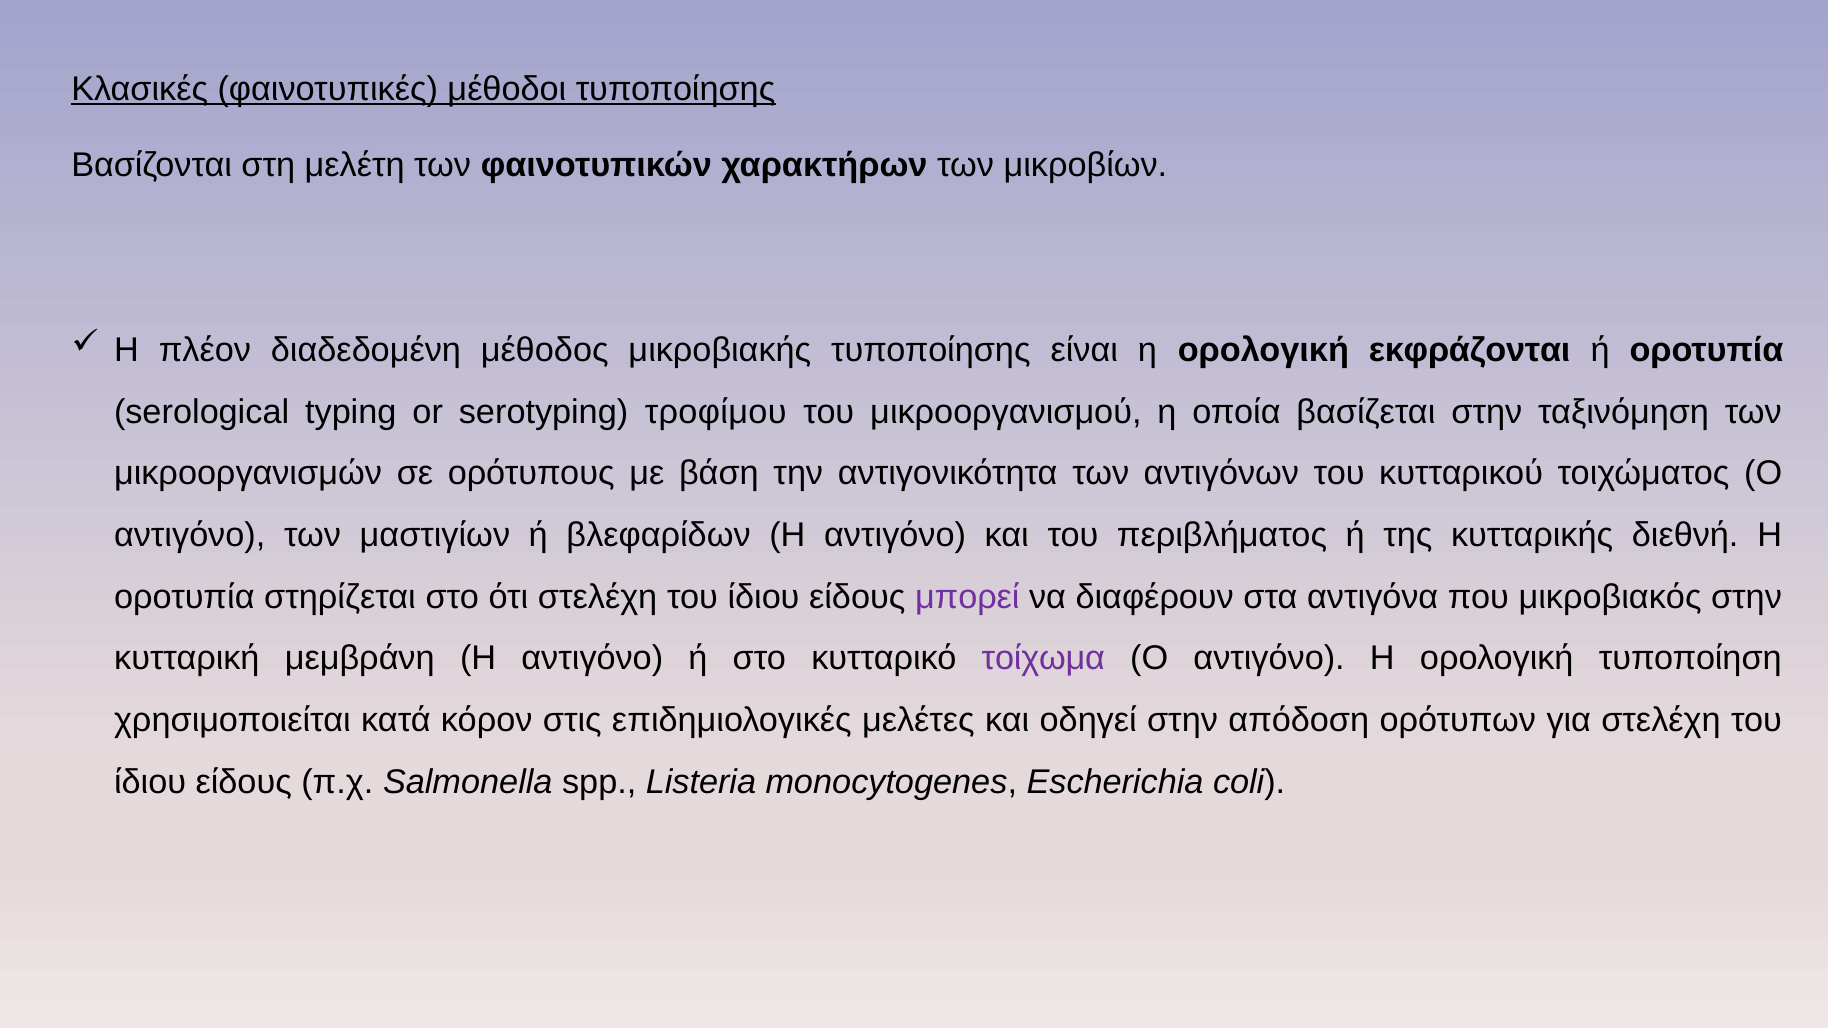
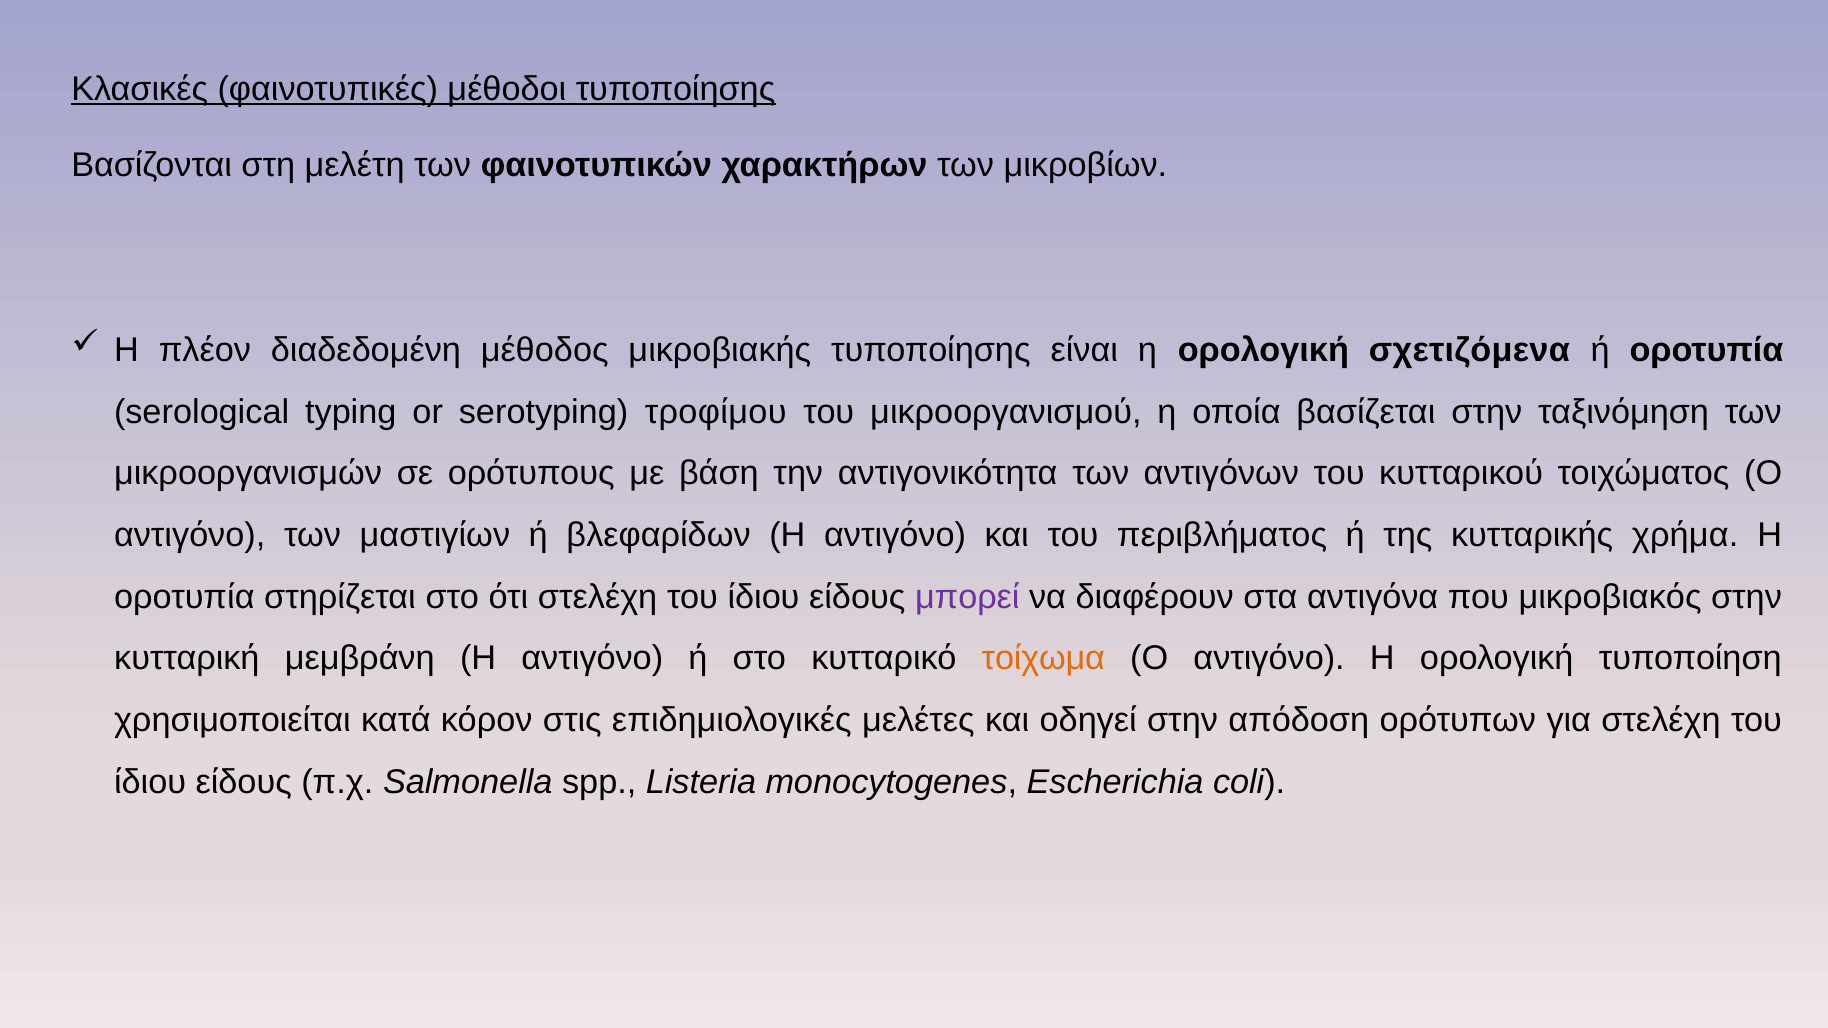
εκφράζονται: εκφράζονται -> σχετιζόμενα (1469, 350)
διεθνή: διεθνή -> χρήμα (1685, 535)
τοίχωμα colour: purple -> orange (1043, 659)
